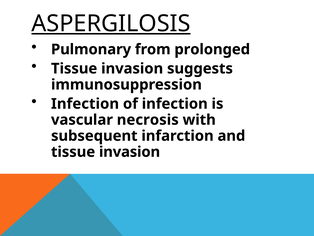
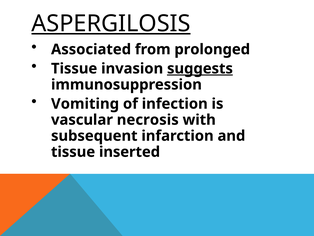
Pulmonary: Pulmonary -> Associated (91, 49)
suggests underline: none -> present (200, 68)
Infection: Infection -> Vomiting (85, 104)
invasion: invasion -> inserted (130, 152)
